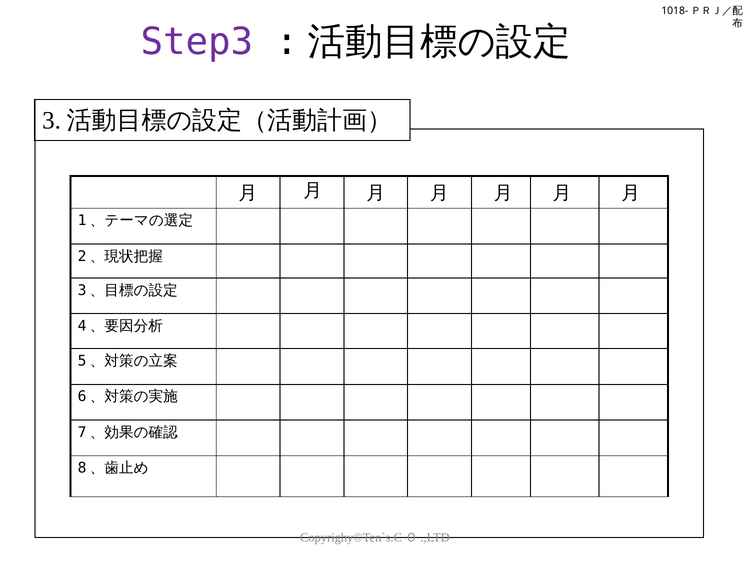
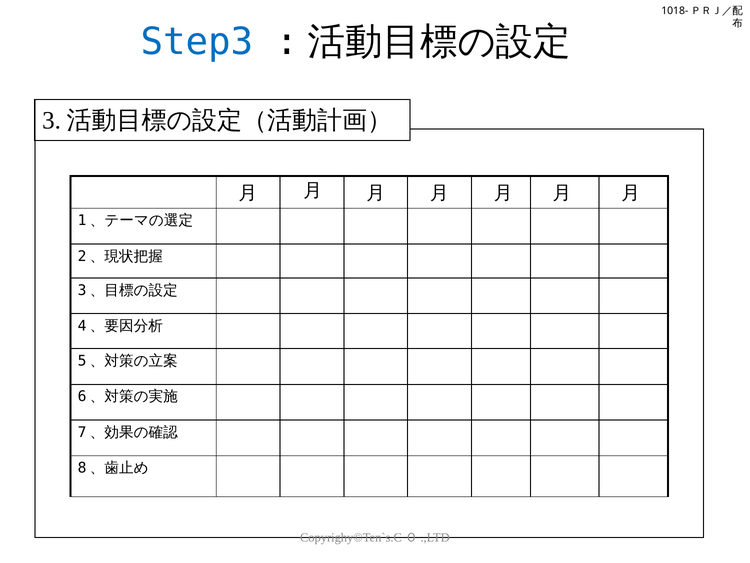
Step3 colour: purple -> blue (197, 42)
